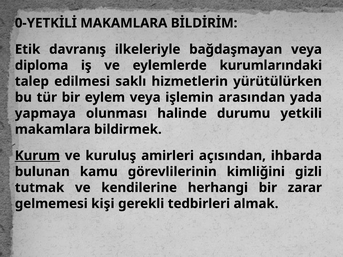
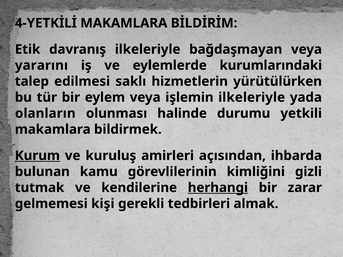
0-YETKİLİ: 0-YETKİLİ -> 4-YETKİLİ (46, 23)
diploma: diploma -> yararını (41, 65)
işlemin arasından: arasından -> ilkeleriyle (252, 97)
yapmaya: yapmaya -> olanların (45, 113)
herhangi underline: none -> present (218, 188)
